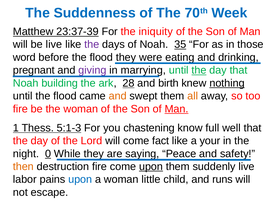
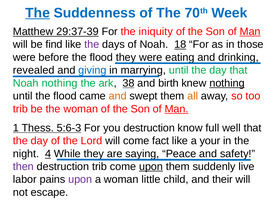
The underline: none -> present (38, 13)
23:37-39: 23:37-39 -> 29:37-39 (78, 32)
Man underline: none -> present (250, 32)
be live: live -> find (54, 44)
35: 35 -> 18 (180, 44)
word: word -> were (24, 57)
pregnant: pregnant -> revealed (34, 70)
giving colour: purple -> blue (92, 70)
the underline: present -> none (199, 70)
Noah building: building -> nothing (60, 83)
28: 28 -> 38 (129, 83)
fire: fire -> trib (20, 109)
5:1-3: 5:1-3 -> 5:6-3 (69, 128)
you chastening: chastening -> destruction (149, 128)
0: 0 -> 4 (48, 154)
then colour: orange -> purple (23, 167)
destruction fire: fire -> trib (99, 167)
upon colour: blue -> purple (80, 179)
runs: runs -> their (222, 179)
